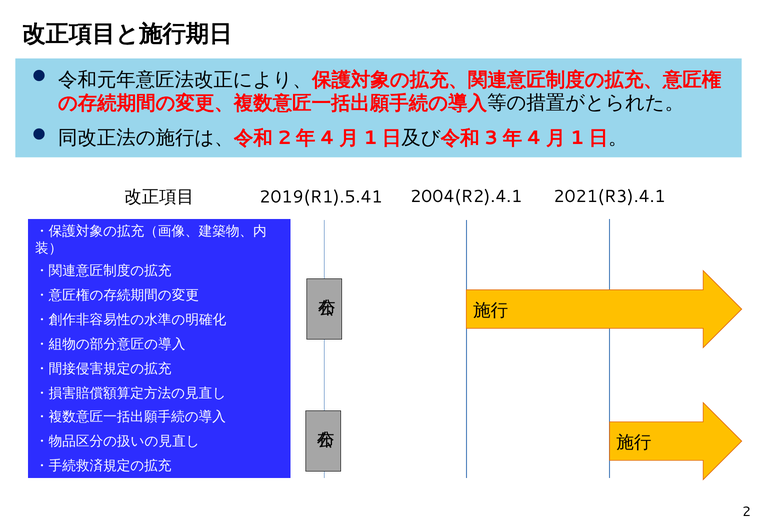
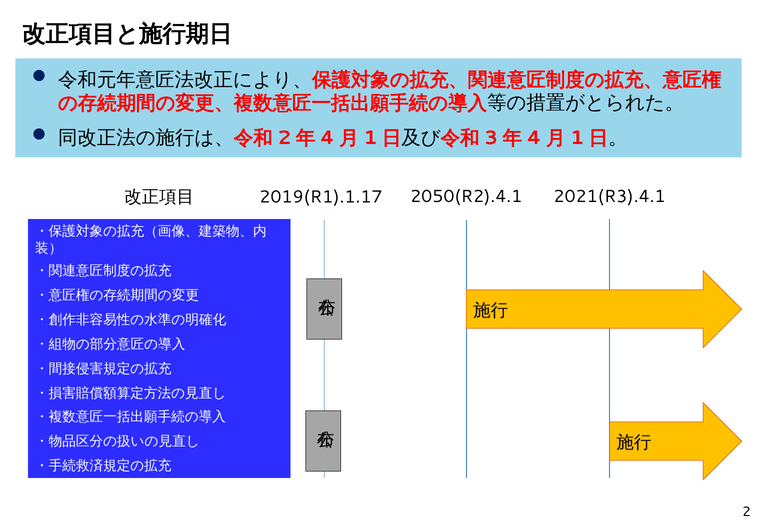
2004(R2).4.1: 2004(R2).4.1 -> 2050(R2).4.1 (466, 196)
2019(R1).5.41: 2019(R1).5.41 -> 2019(R1).1.17 (321, 197)
